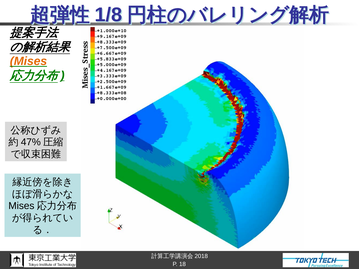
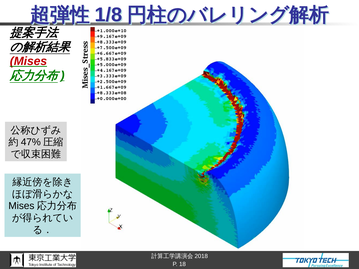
Mises colour: orange -> red (28, 61)
